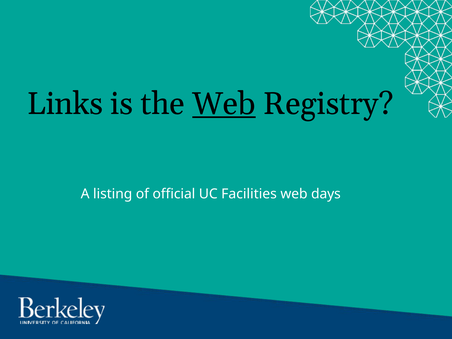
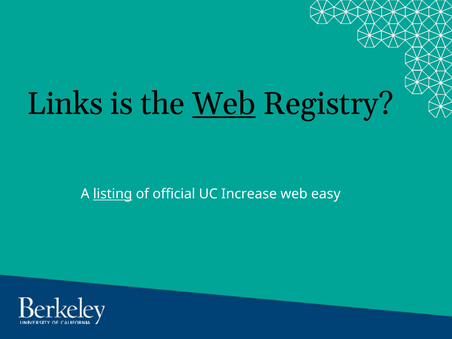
listing underline: none -> present (113, 194)
Facilities: Facilities -> Increase (249, 194)
days: days -> easy (326, 194)
